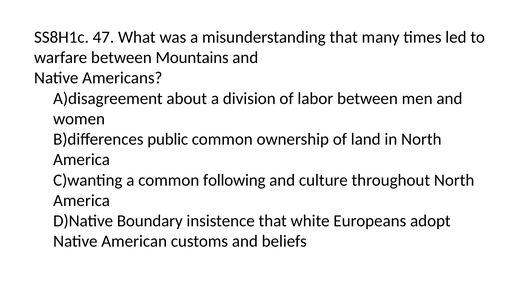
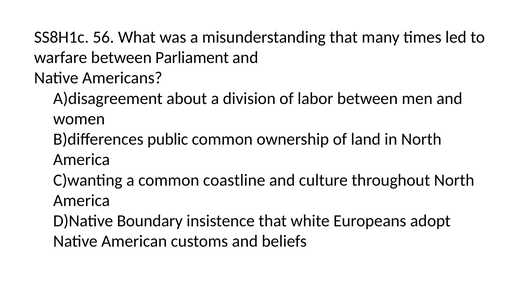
47: 47 -> 56 (103, 37)
Mountains: Mountains -> Parliament (192, 57)
following: following -> coastline (234, 180)
